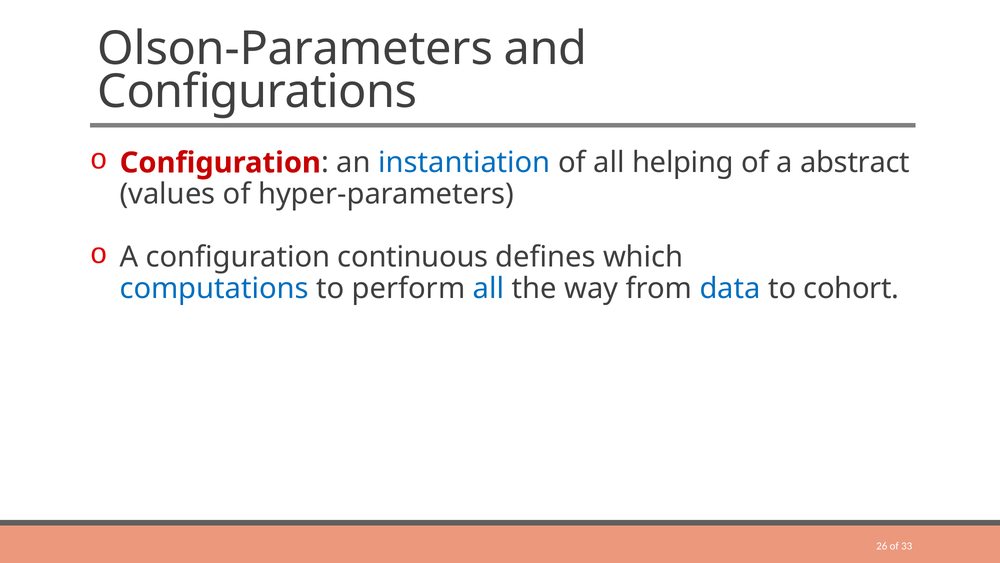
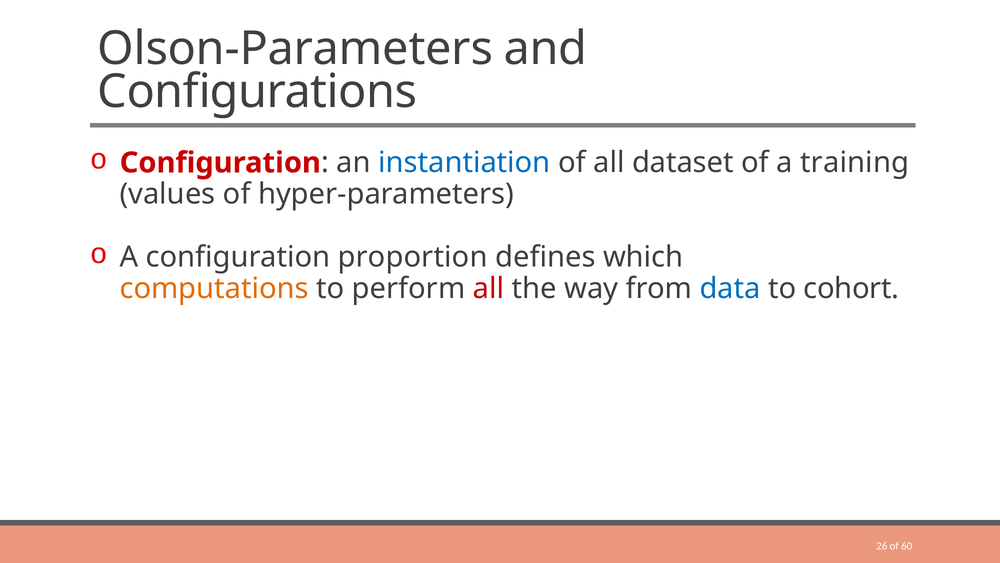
helping: helping -> dataset (683, 163)
abstract: abstract -> training (855, 163)
continuous: continuous -> proportion (413, 257)
computations colour: blue -> orange (214, 288)
all colour: blue -> red (488, 288)
33: 33 -> 60 (907, 545)
